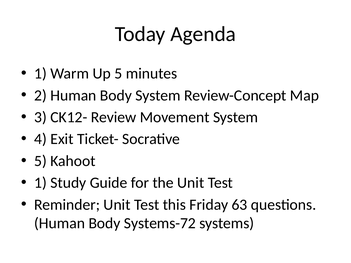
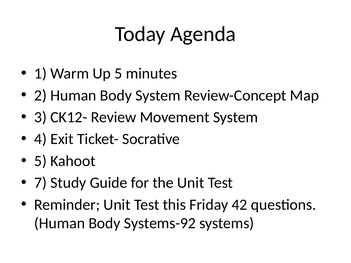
1: 1 -> 7 (41, 183)
63: 63 -> 42 (239, 205)
Systems-72: Systems-72 -> Systems-92 (160, 224)
